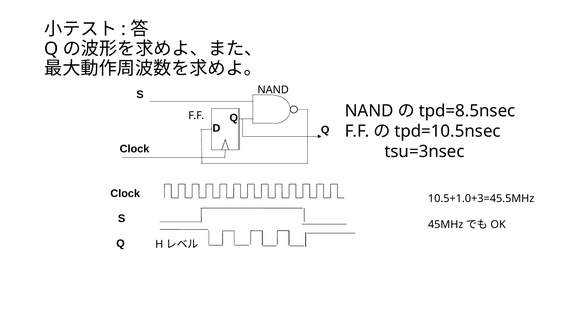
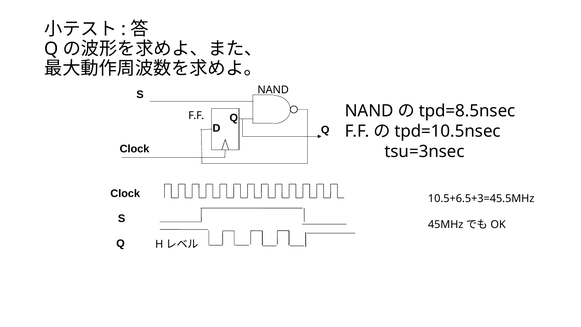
10.5+1.0+3=45.5MHz: 10.5+1.0+3=45.5MHz -> 10.5+6.5+3=45.5MHz (481, 198)
